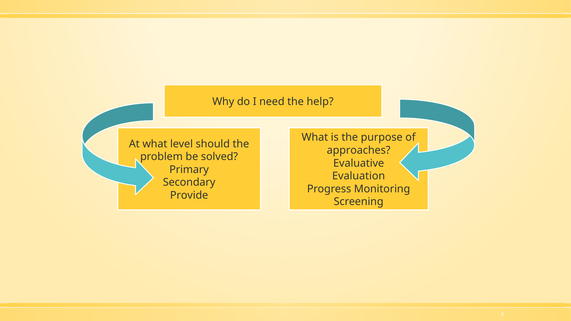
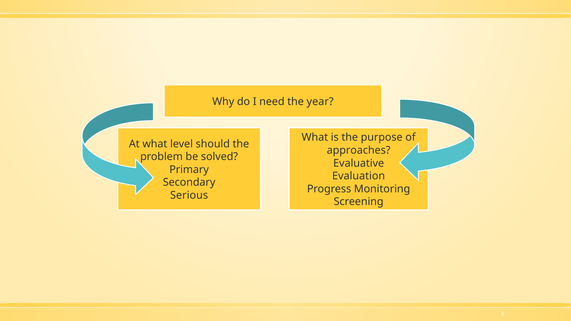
help: help -> year (320, 102)
Provide: Provide -> Serious (189, 195)
